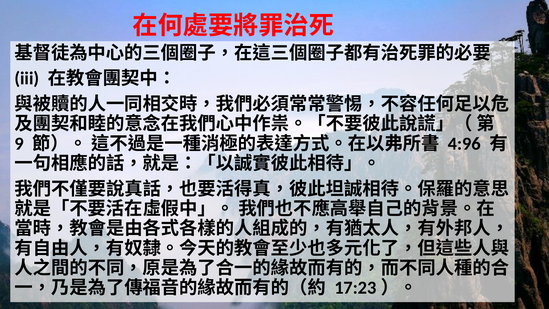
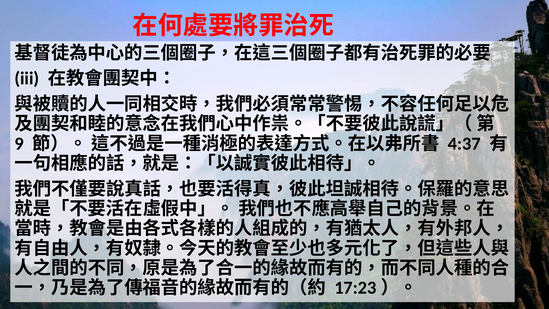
4:96: 4:96 -> 4:37 (464, 144)
